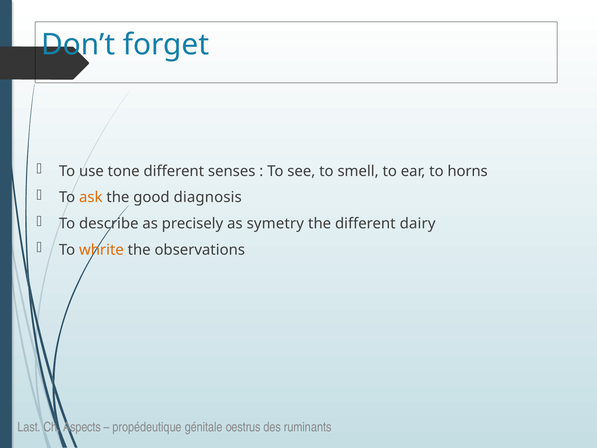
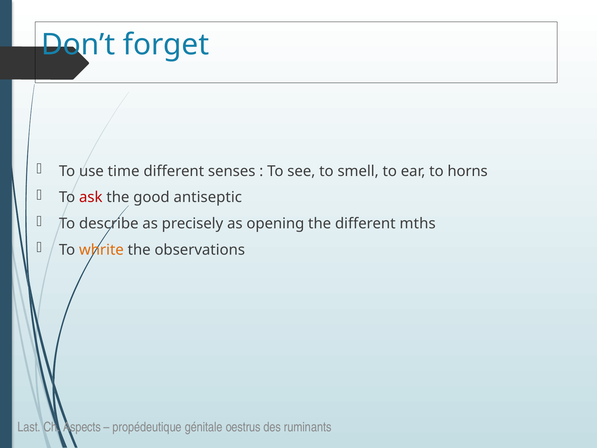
tone: tone -> time (124, 171)
ask colour: orange -> red (91, 197)
diagnosis: diagnosis -> antiseptic (208, 197)
symetry: symetry -> opening (275, 223)
dairy: dairy -> mths (418, 223)
